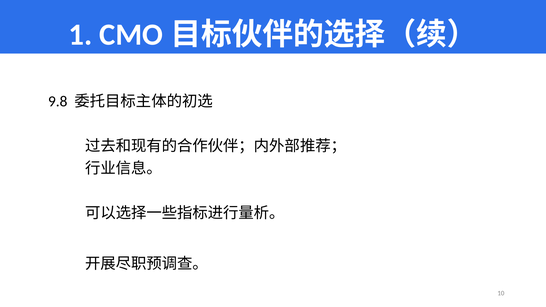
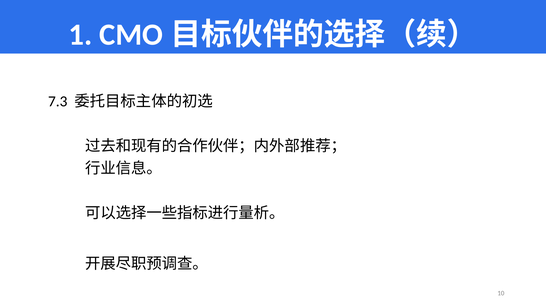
9.8: 9.8 -> 7.3 (58, 102)
